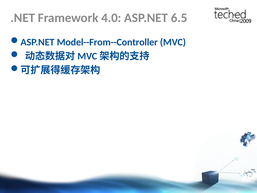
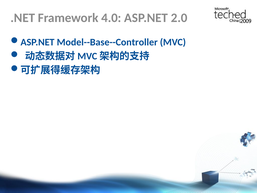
6.5: 6.5 -> 2.0 (179, 18)
Model--From--Controller: Model--From--Controller -> Model--Base--Controller (107, 42)
